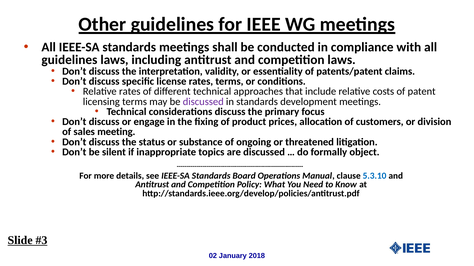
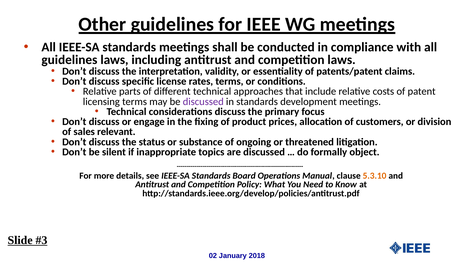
Relative rates: rates -> parts (130, 92)
meeting: meeting -> relevant (116, 132)
5.3.10 colour: blue -> orange (375, 176)
